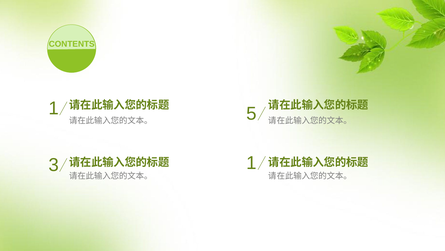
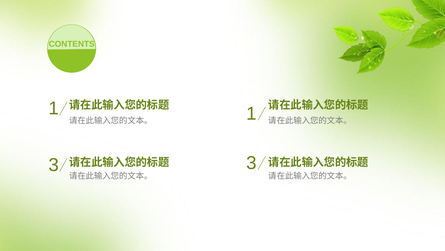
1 5: 5 -> 1 (251, 113)
3 1: 1 -> 3 (251, 163)
